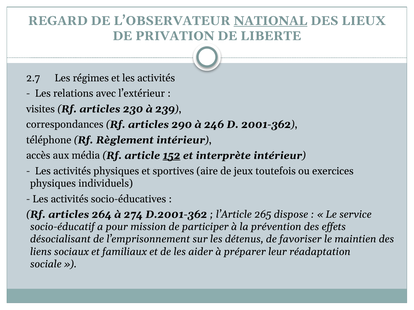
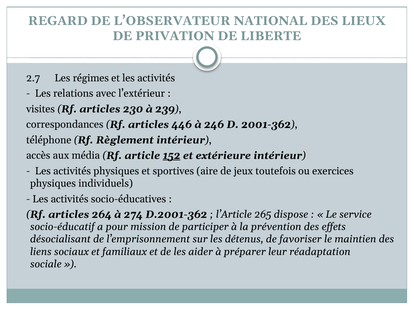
NATIONAL underline: present -> none (271, 21)
290: 290 -> 446 (182, 125)
interprète: interprète -> extérieure (223, 156)
